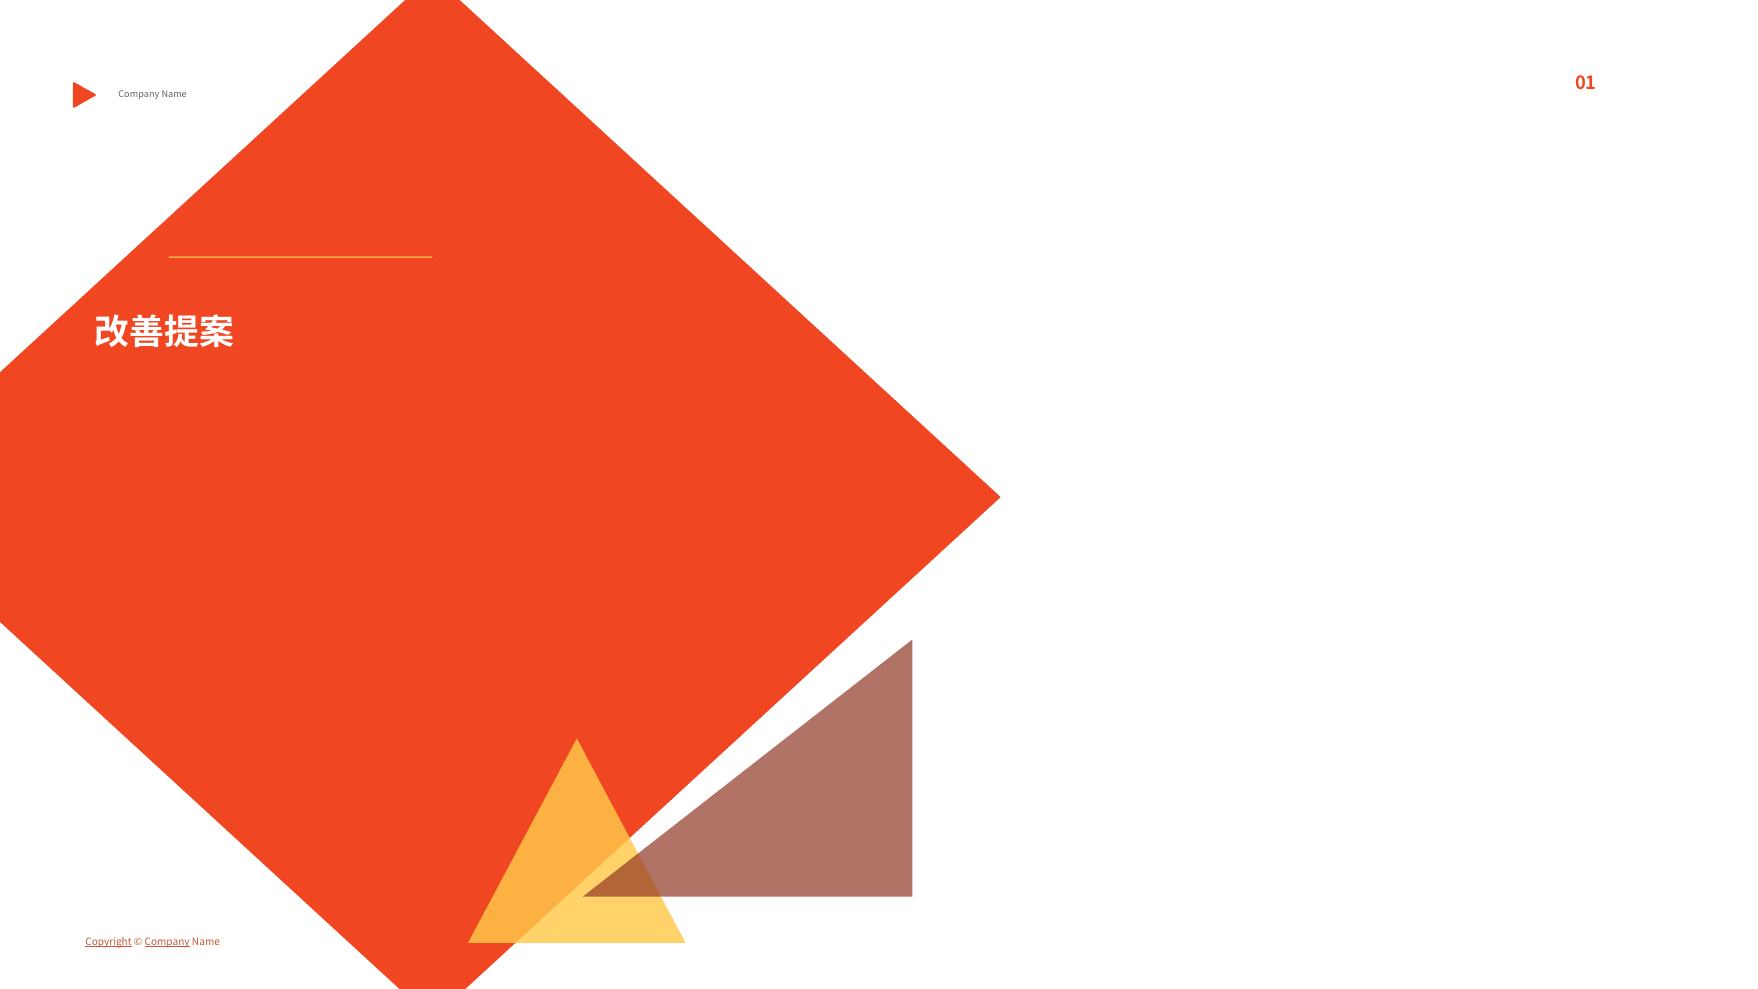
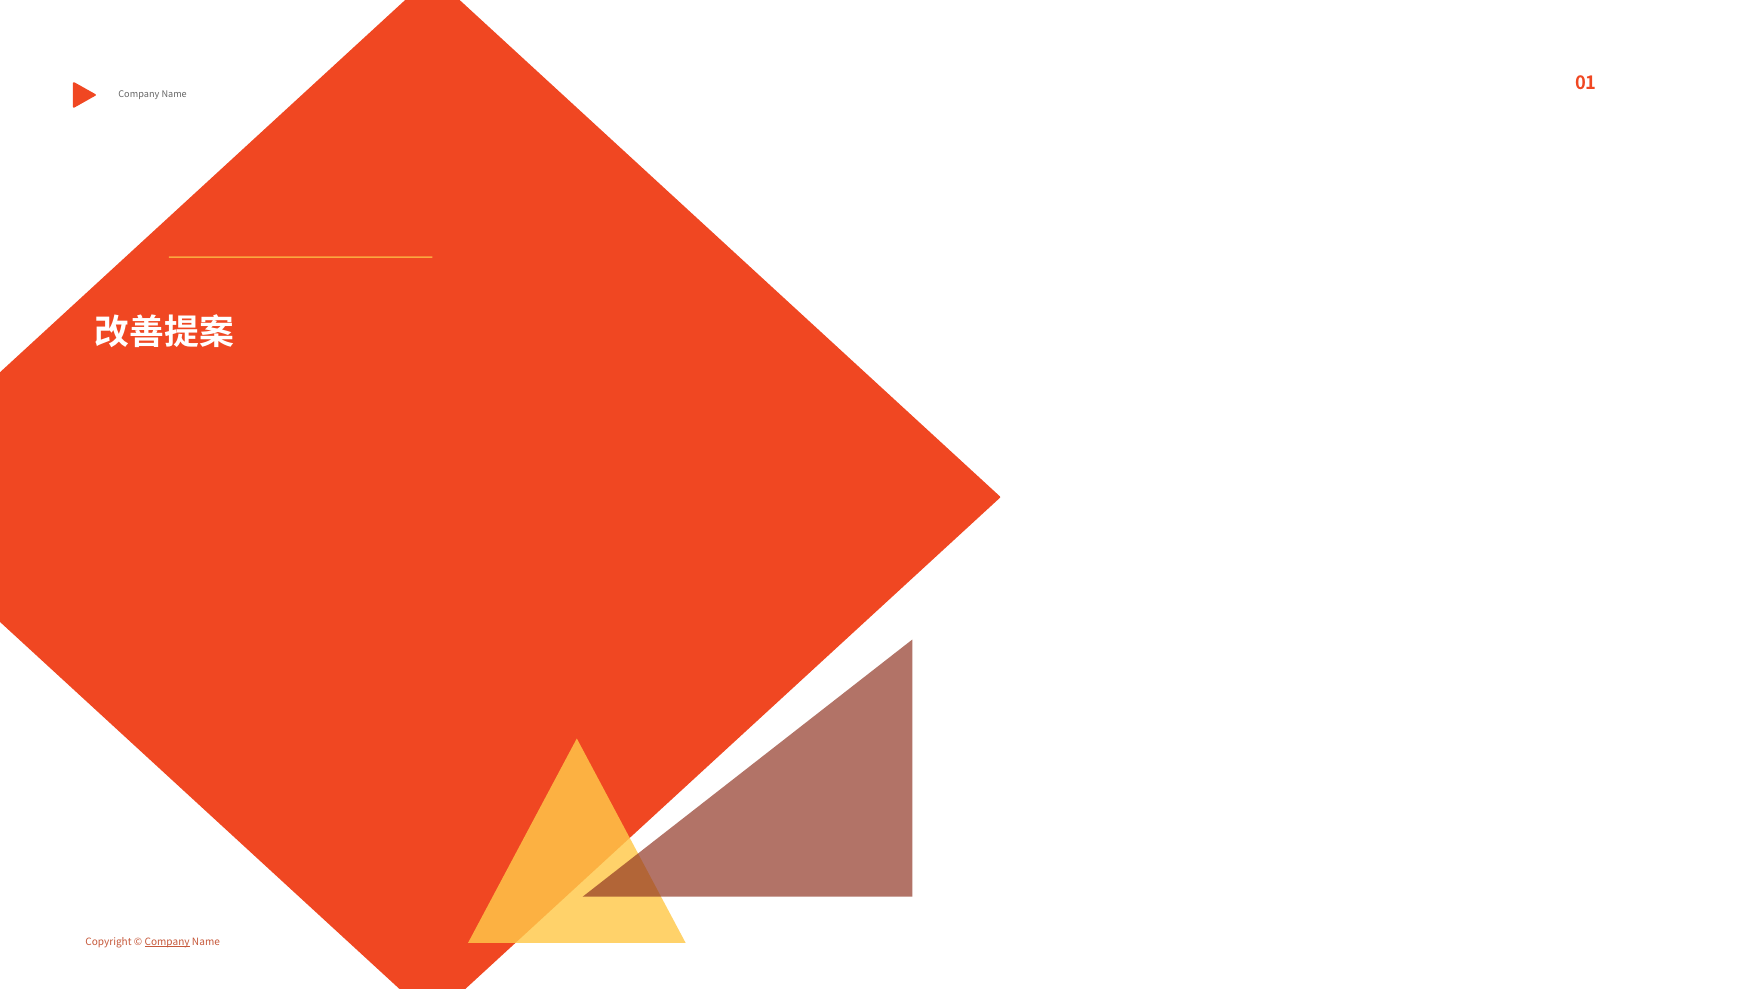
Copyright underline: present -> none (109, 942)
